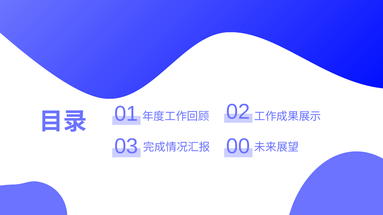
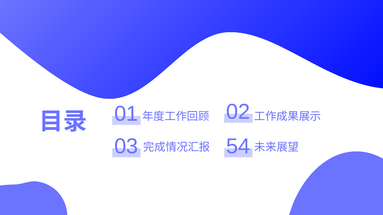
00: 00 -> 54 (238, 147)
